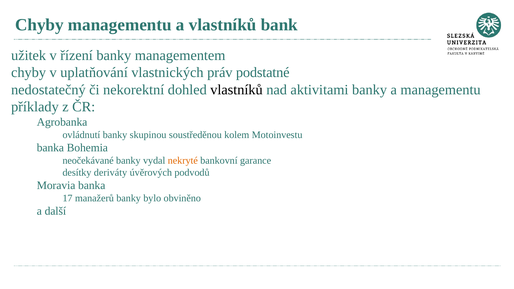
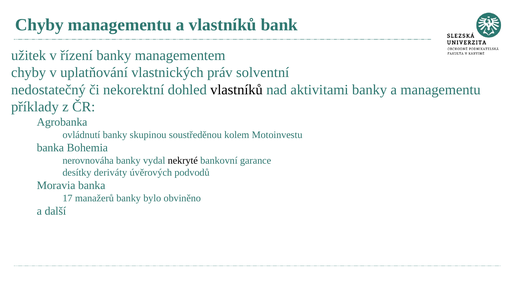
podstatné: podstatné -> solventní (263, 73)
neočekávané: neočekávané -> nerovnováha (88, 161)
nekryté colour: orange -> black (183, 161)
